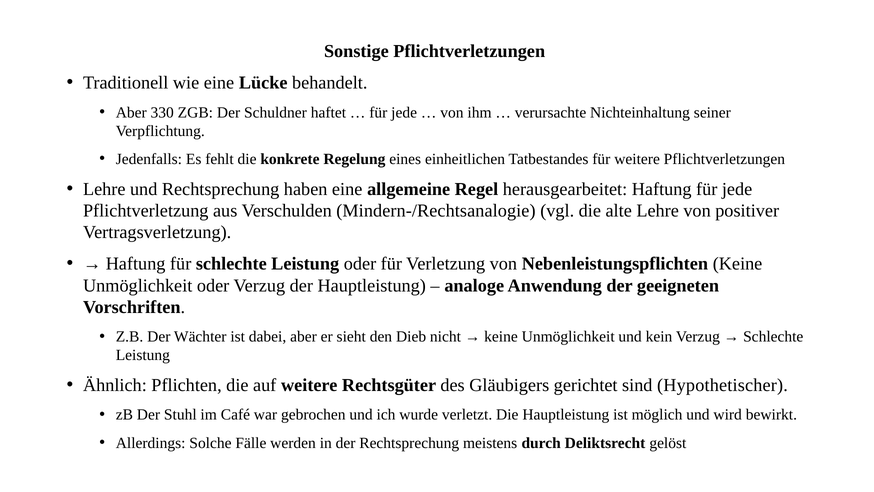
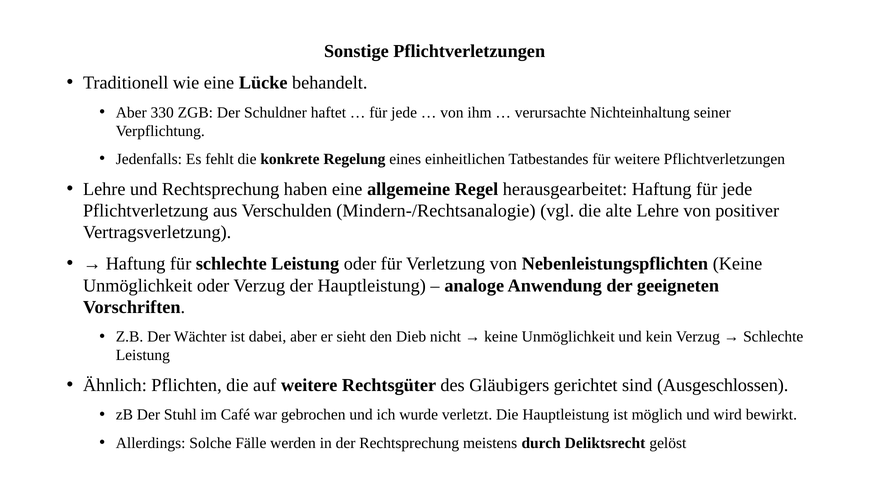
Hypothetischer: Hypothetischer -> Ausgeschlossen (723, 385)
